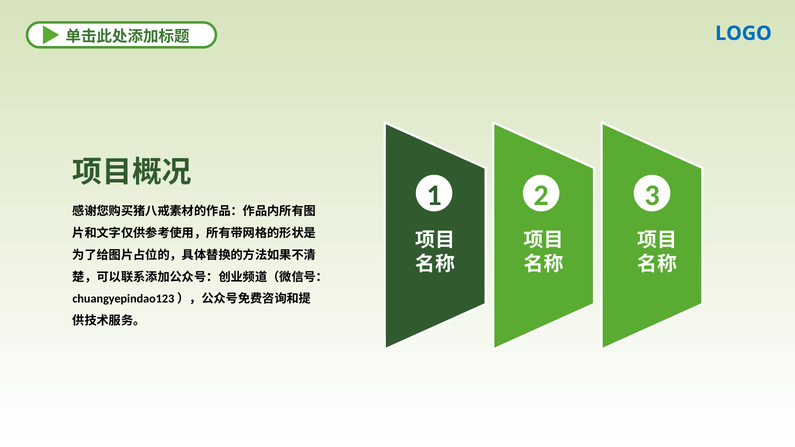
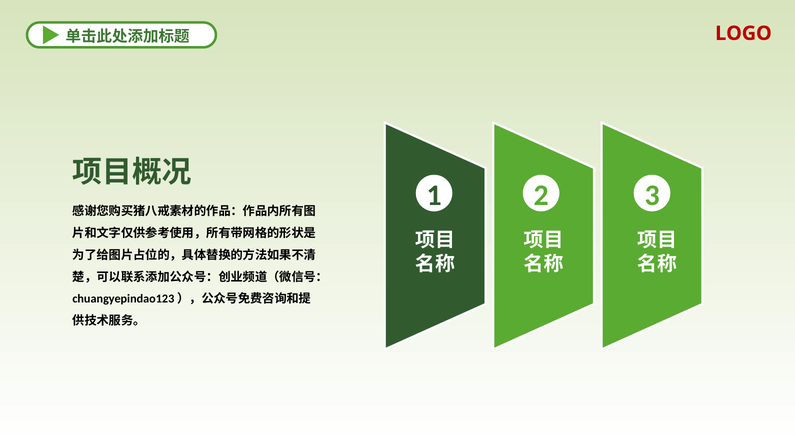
LOGO colour: blue -> red (743, 33)
